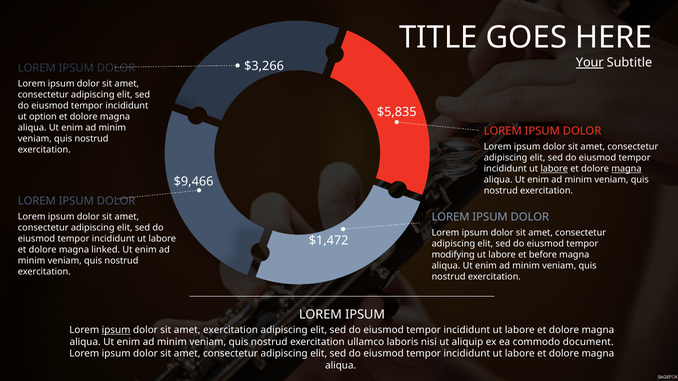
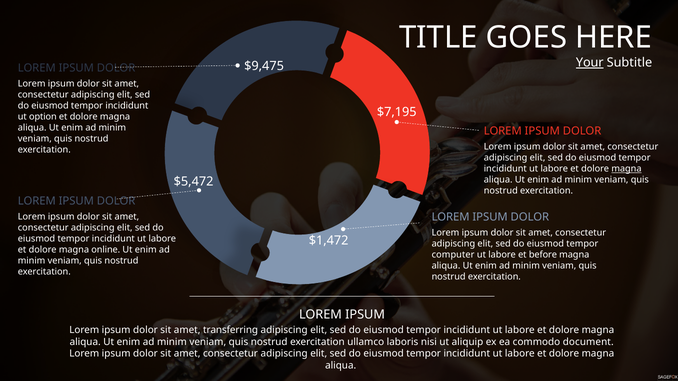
$3,266: $3,266 -> $9,475 (264, 66)
$5,835: $5,835 -> $7,195 (397, 112)
labore underline: present -> none (554, 169)
$9,466: $9,466 -> $5,472 (194, 182)
linked: linked -> online (106, 250)
modifying: modifying -> computer (453, 255)
ipsum underline: present -> none (116, 330)
amet exercitation: exercitation -> transferring (231, 330)
